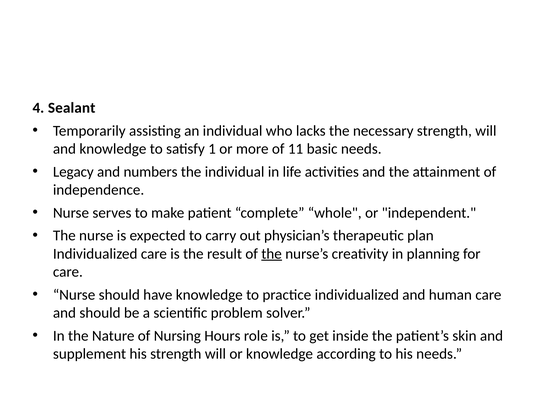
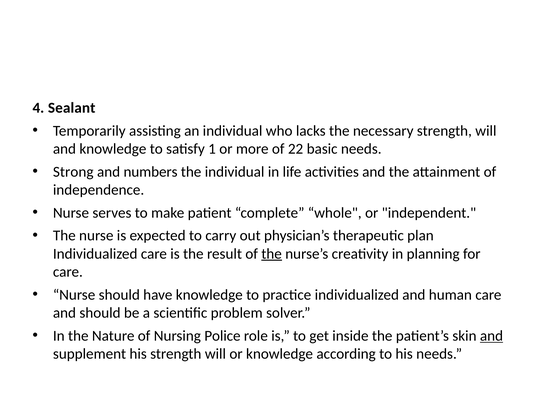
11: 11 -> 22 (296, 149)
Legacy: Legacy -> Strong (73, 172)
Hours: Hours -> Police (222, 336)
and underline: none -> present (492, 336)
